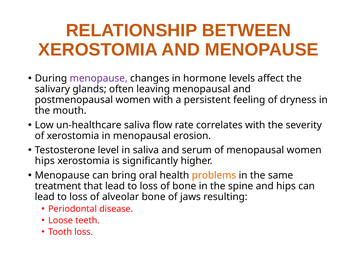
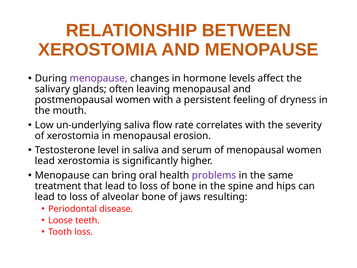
un-healthcare: un-healthcare -> un-underlying (89, 125)
hips: hips -> lead (45, 161)
problems colour: orange -> purple (214, 175)
